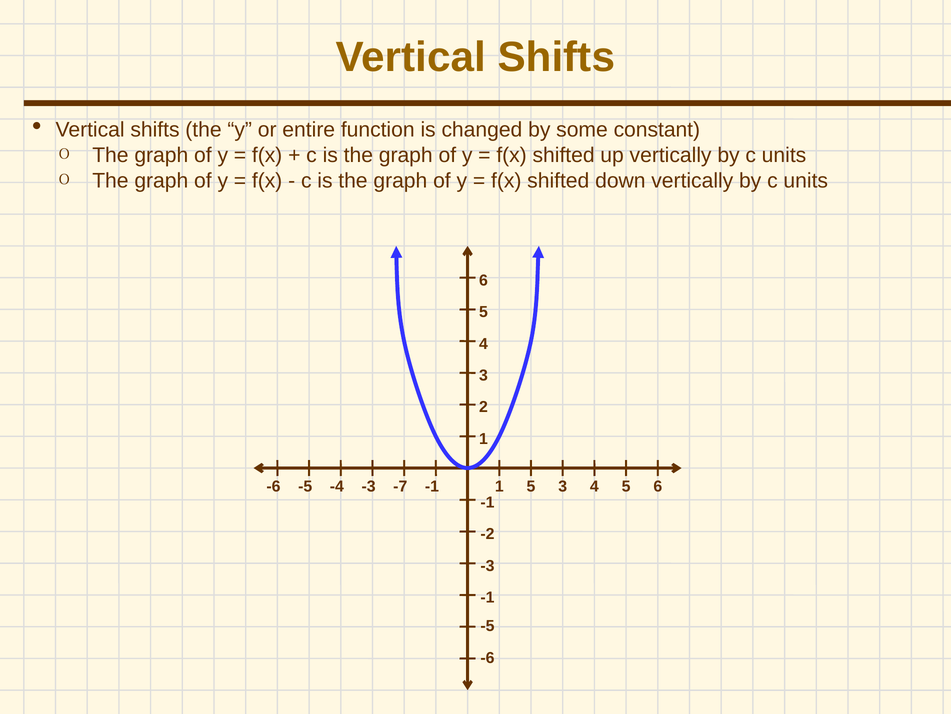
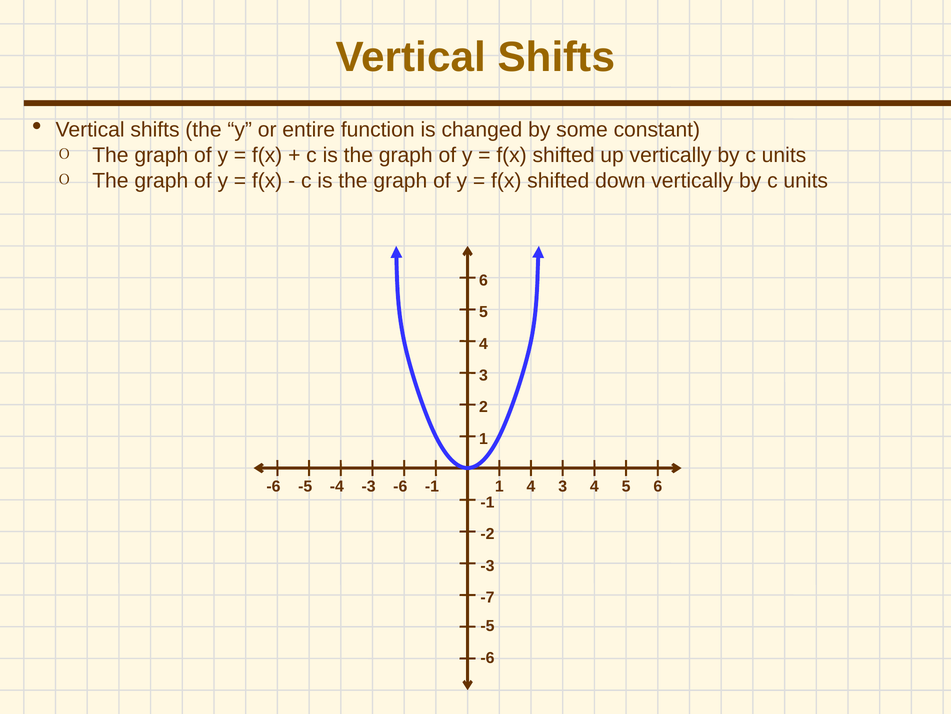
-7: -7 -> -6 (400, 486)
1 5: 5 -> 4 (531, 486)
-1: -1 -> -7 (487, 597)
